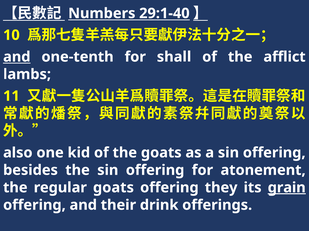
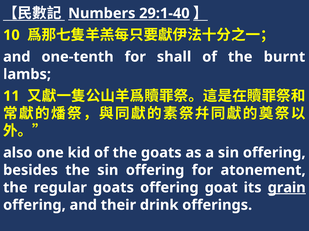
and underline: present -> none (17, 57)
afflict: afflict -> burnt (284, 57)
they: they -> goat (221, 188)
